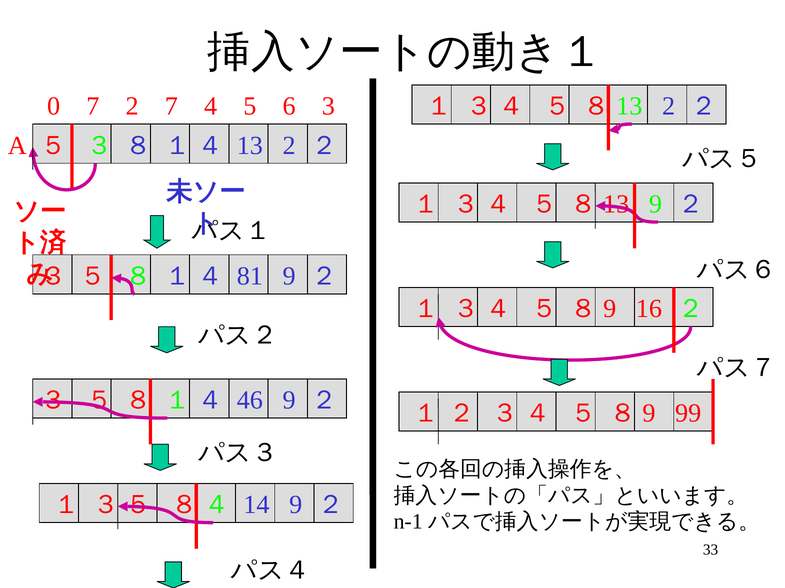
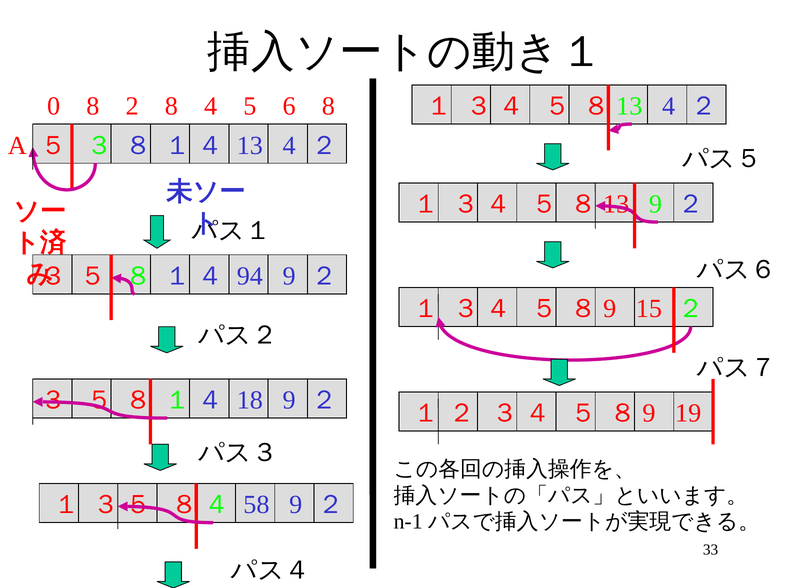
0 7: 7 -> 8 (93, 106)
2 7: 7 -> 8 (171, 106)
5 3: 3 -> 8 (328, 106)
４ 13 2: 2 -> 4 (669, 106)
2: 2 -> 4 (289, 146)
81: 81 -> 94 (250, 276)
16: 16 -> 15 (649, 309)
46: 46 -> 18 (250, 401)
99: 99 -> 19 (688, 414)
14: 14 -> 58 (256, 505)
